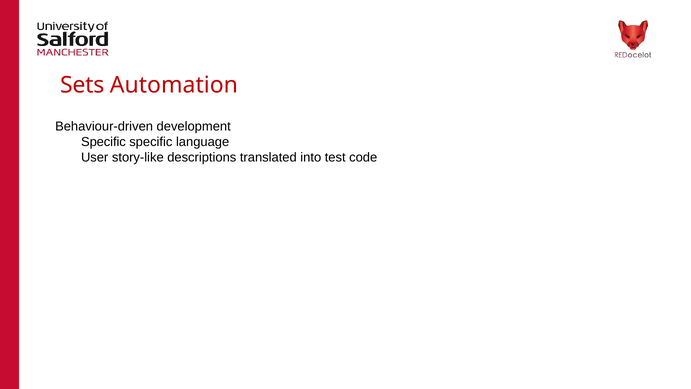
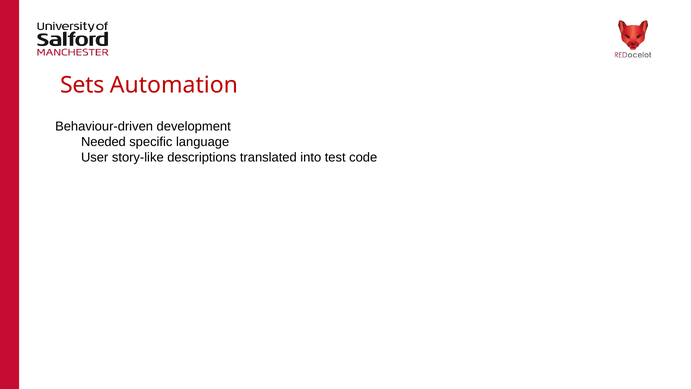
Specific: Specific -> Needed (103, 142)
